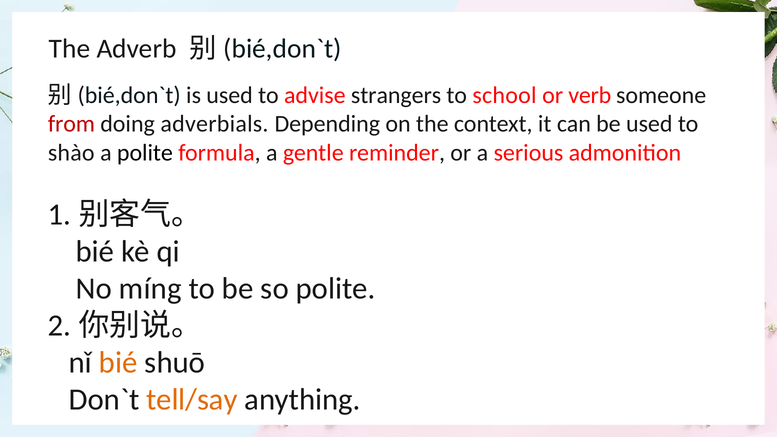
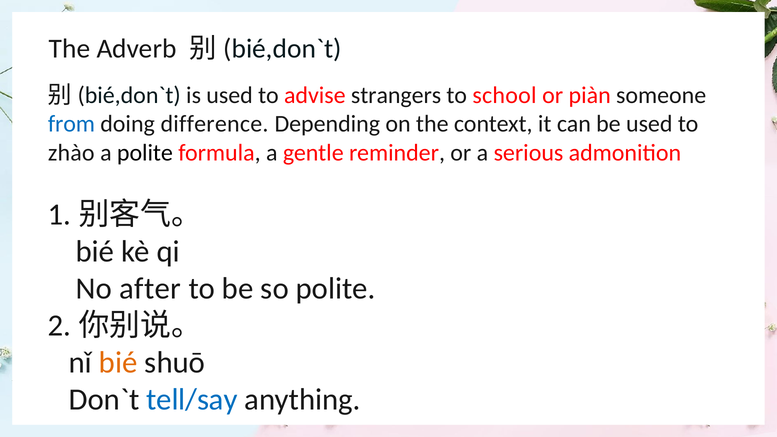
verb: verb -> piàn (590, 95)
from colour: red -> blue (71, 124)
adverbials: adverbials -> difference (214, 124)
shào: shào -> zhào (71, 153)
míng: míng -> after (150, 289)
tell/say colour: orange -> blue (192, 400)
